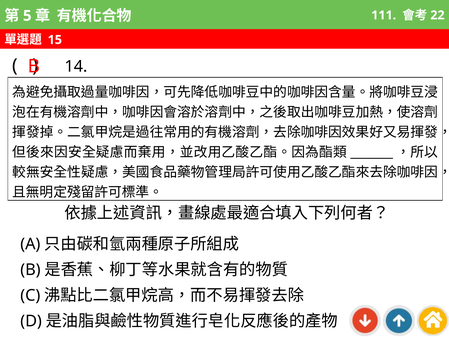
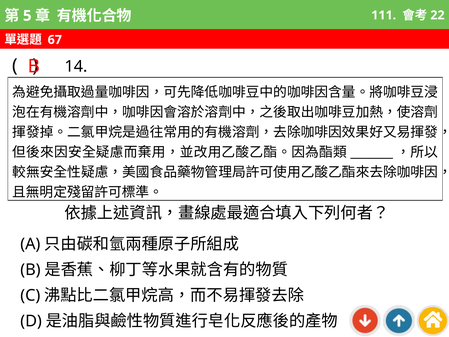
15: 15 -> 67 (55, 40)
